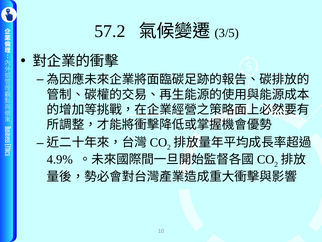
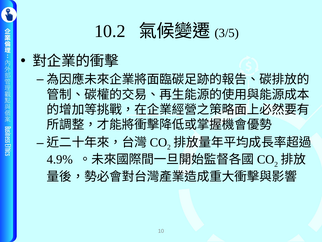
57.2: 57.2 -> 10.2 (110, 31)
